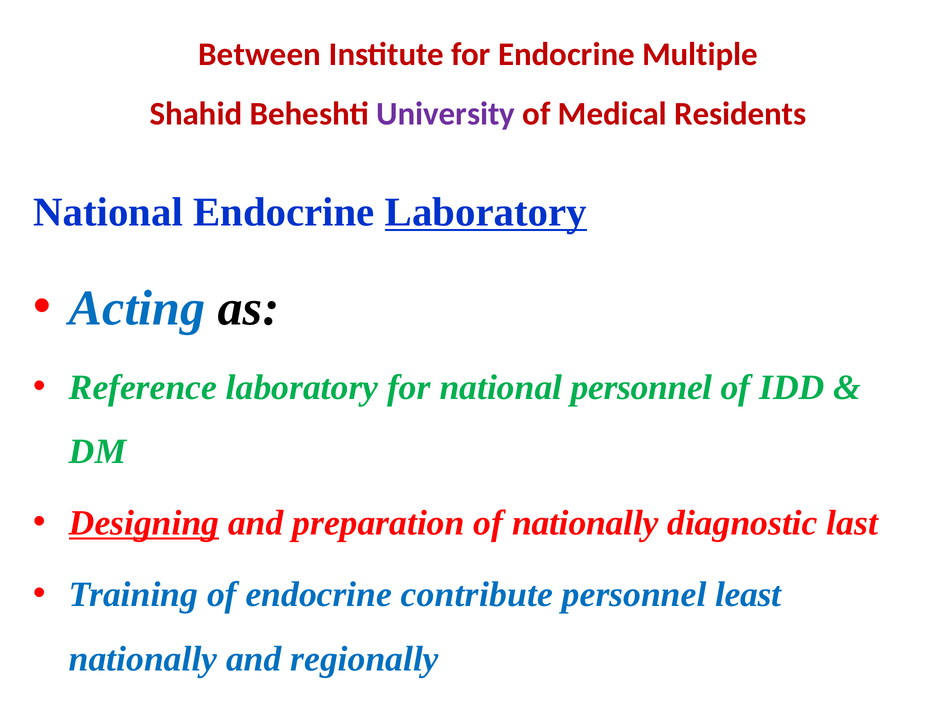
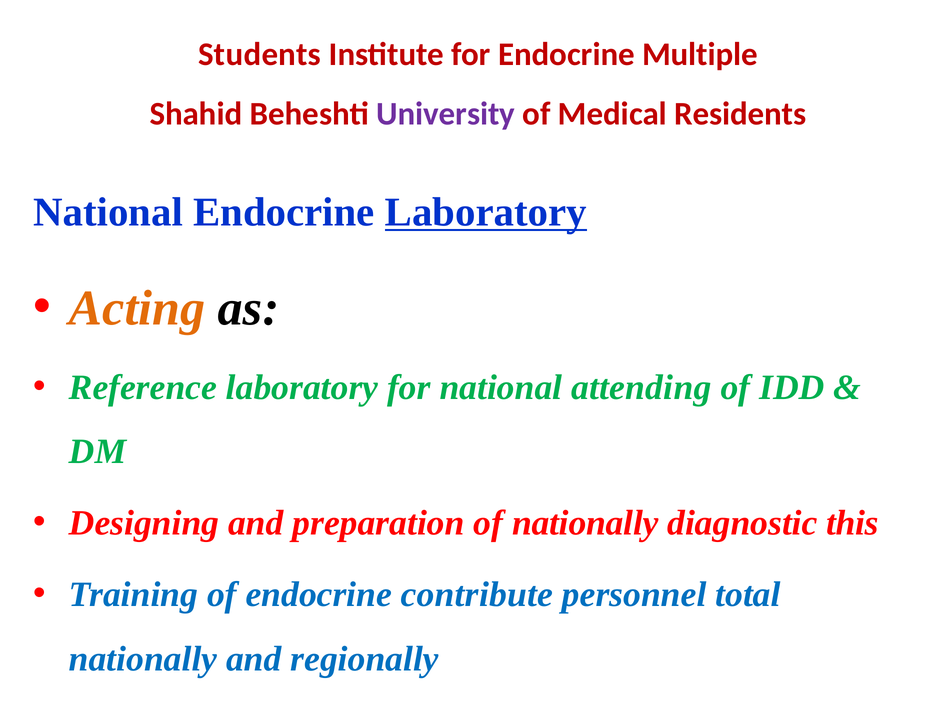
Between: Between -> Students (260, 54)
Acting colour: blue -> orange (137, 308)
national personnel: personnel -> attending (641, 388)
Designing underline: present -> none (144, 523)
last: last -> this (852, 523)
least: least -> total (748, 595)
